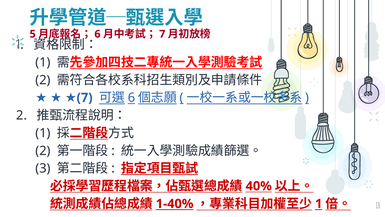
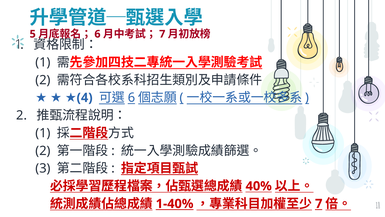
7: 7 -> 4 (85, 98)
1: 1 -> 7 (319, 203)
